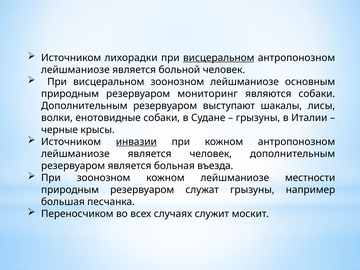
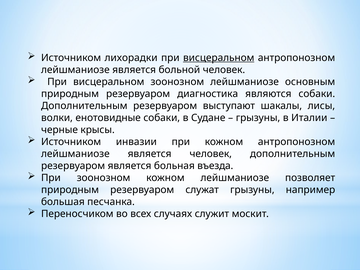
мониторинг: мониторинг -> диагностика (208, 94)
инвазии underline: present -> none (136, 142)
местности: местности -> позволяет (310, 178)
